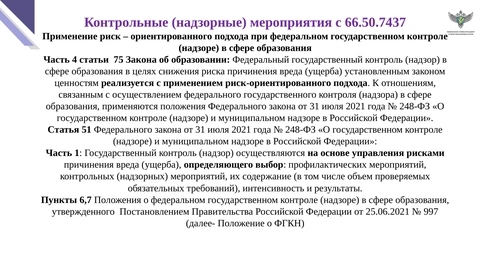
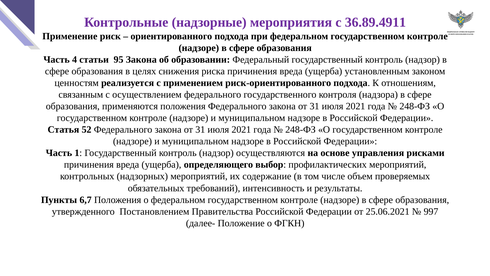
66.50.7437: 66.50.7437 -> 36.89.4911 (375, 22)
75: 75 -> 95 (119, 59)
51: 51 -> 52 (87, 130)
